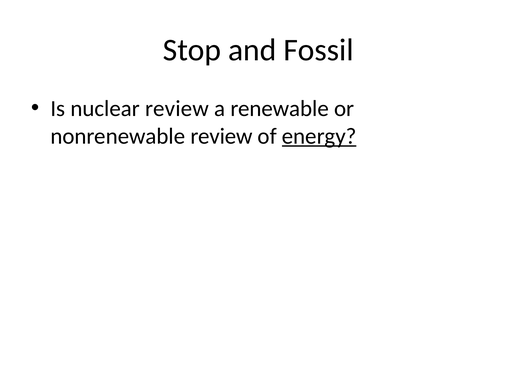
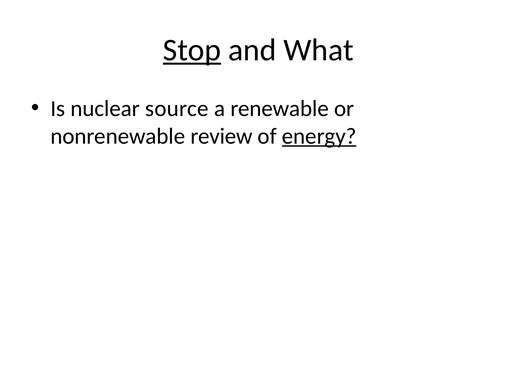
Stop underline: none -> present (192, 50)
Fossil: Fossil -> What (319, 50)
nuclear review: review -> source (177, 108)
